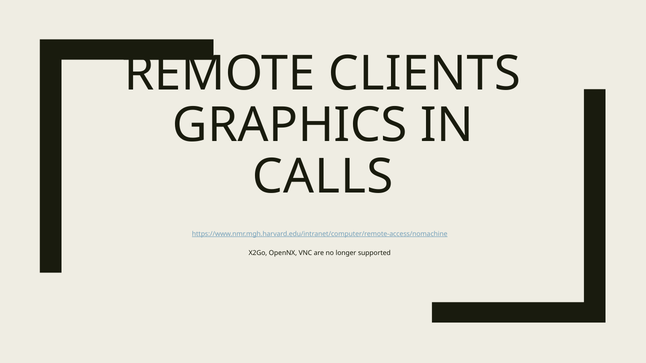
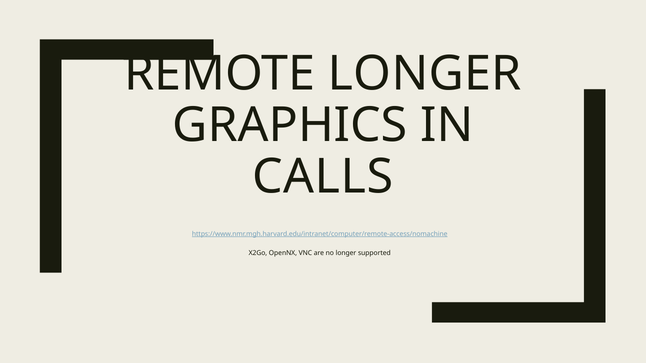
REMOTE CLIENTS: CLIENTS -> LONGER (425, 74)
